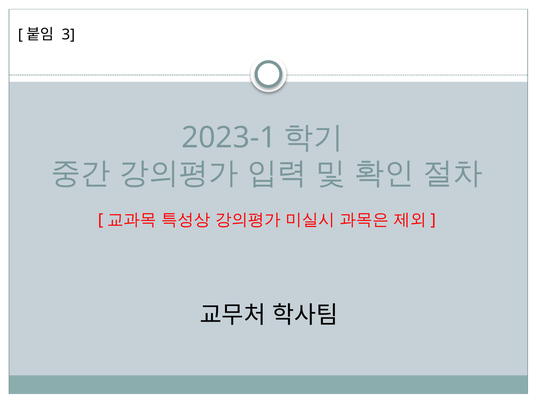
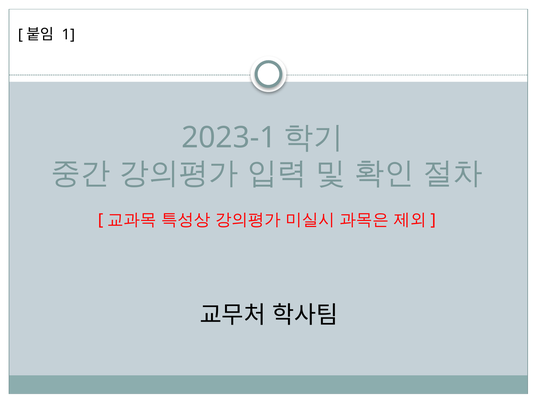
3: 3 -> 1 (68, 35)
